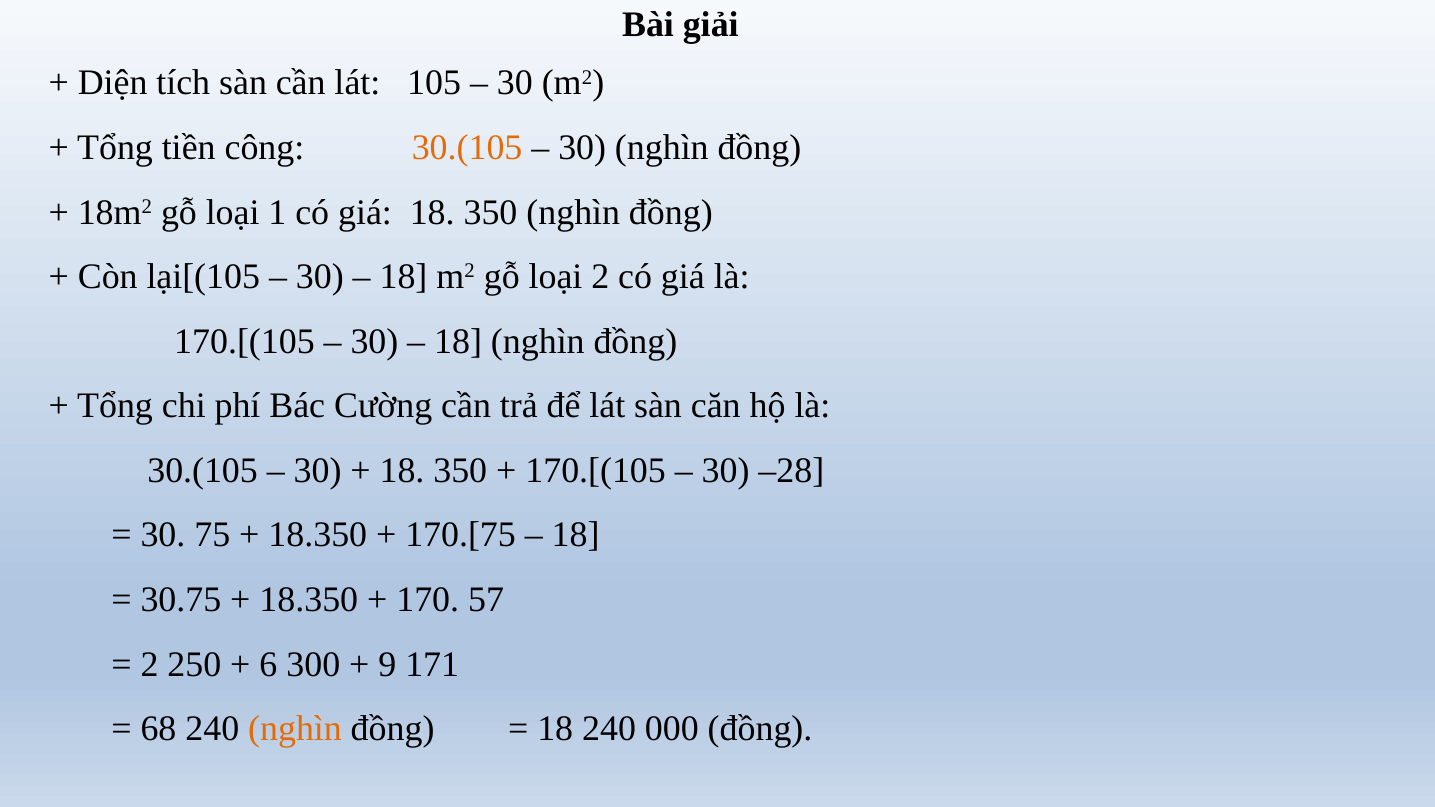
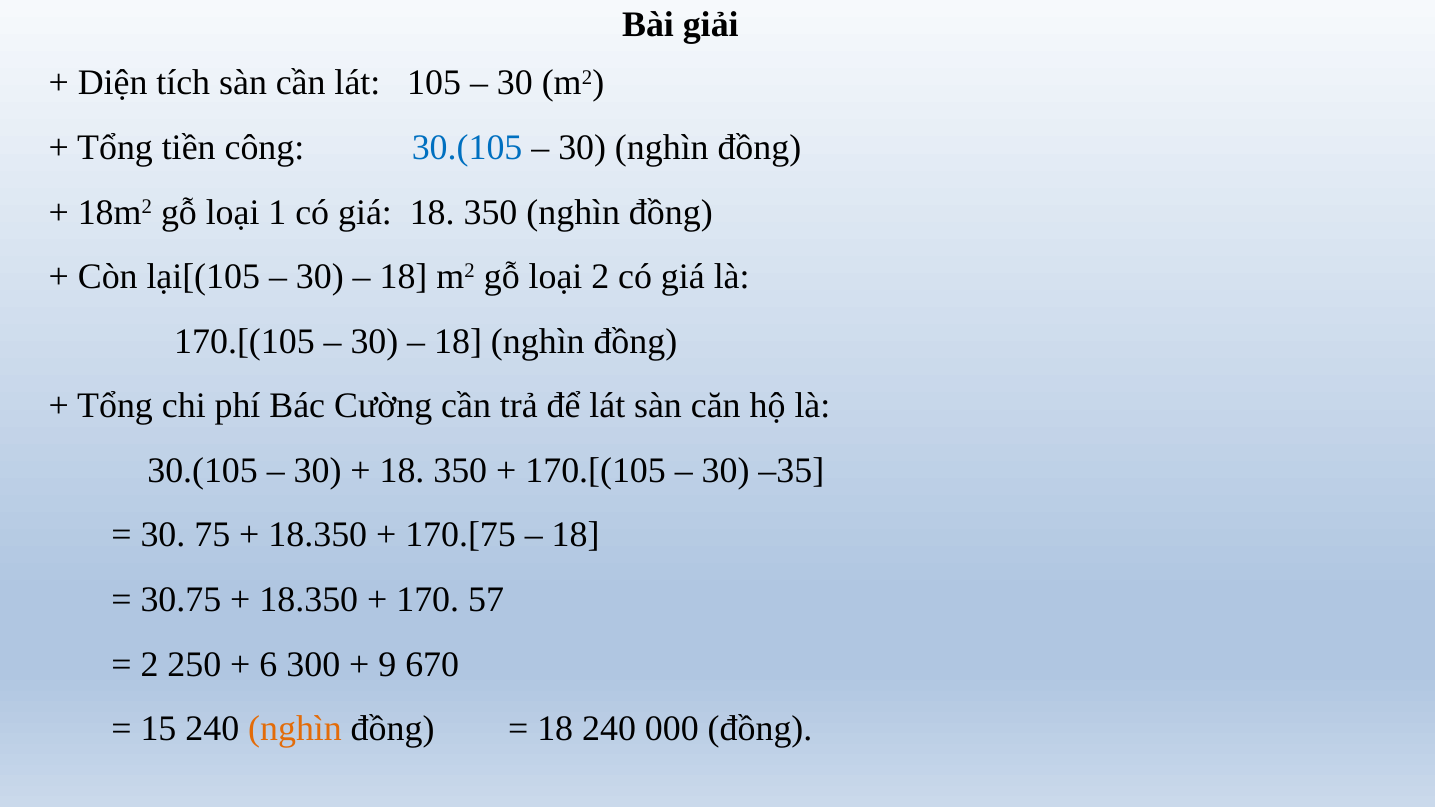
30.(105 colour: orange -> blue (467, 148)
–28: –28 -> –35 (791, 471)
171: 171 -> 670 (432, 664)
68: 68 -> 15 (158, 729)
